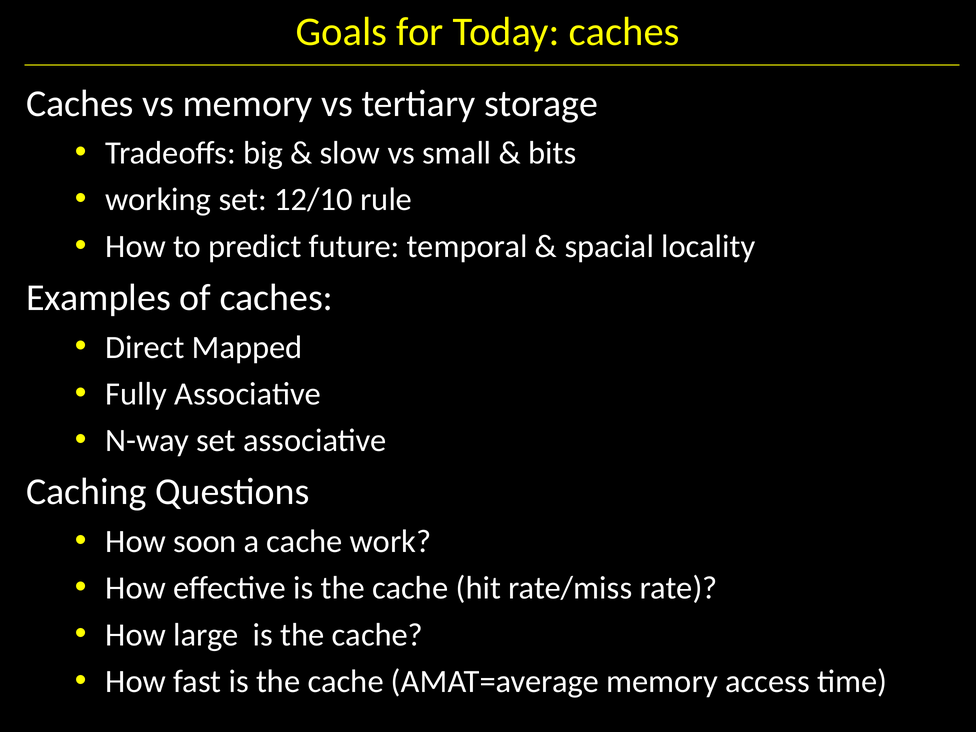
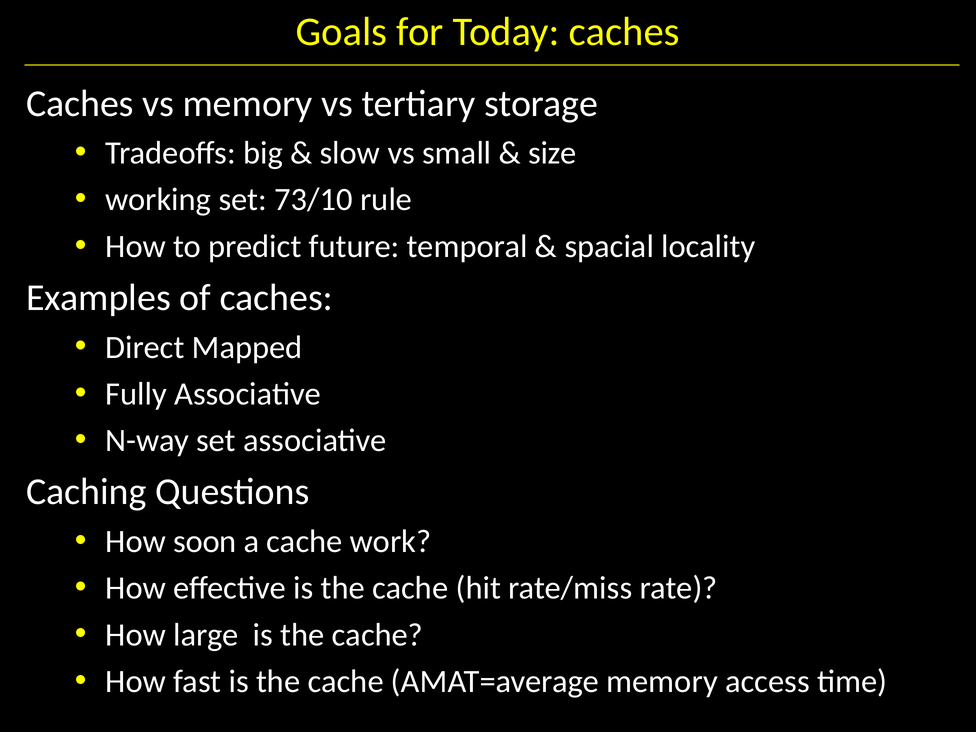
bits: bits -> size (552, 153)
12/10: 12/10 -> 73/10 (314, 200)
